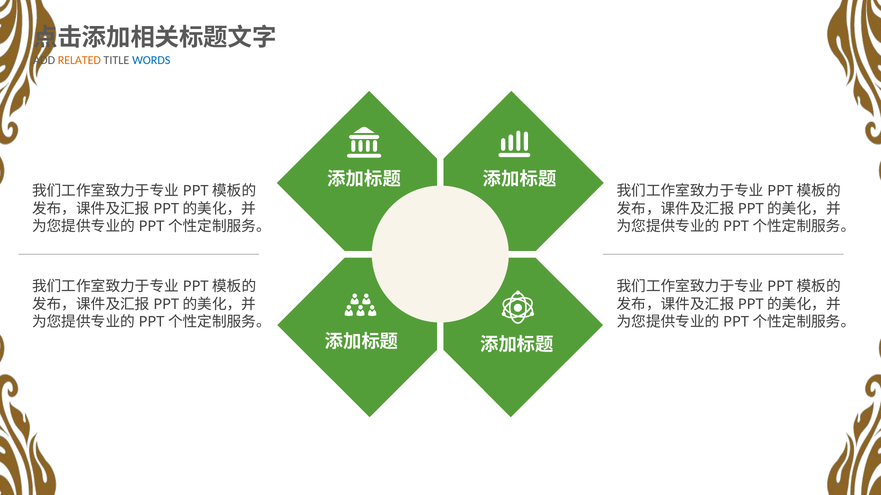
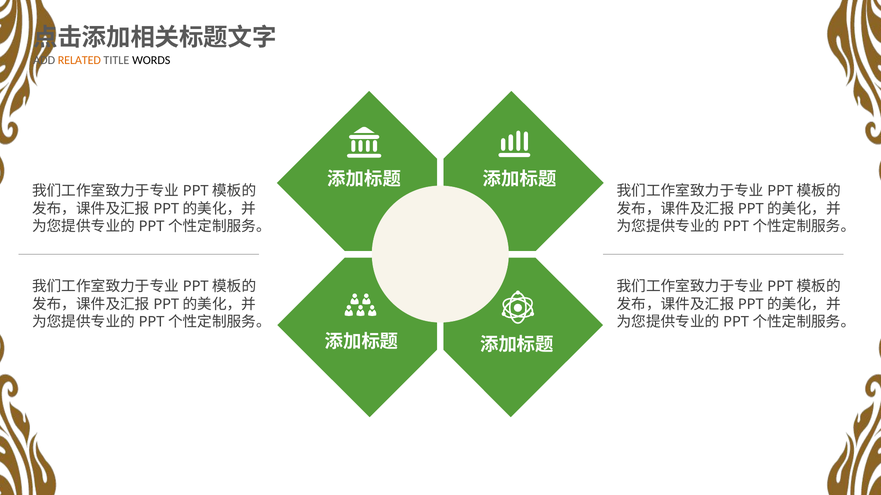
WORDS colour: blue -> black (151, 60)
